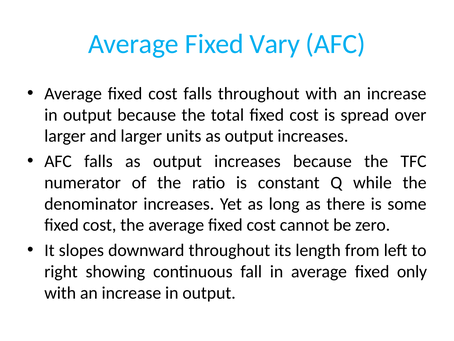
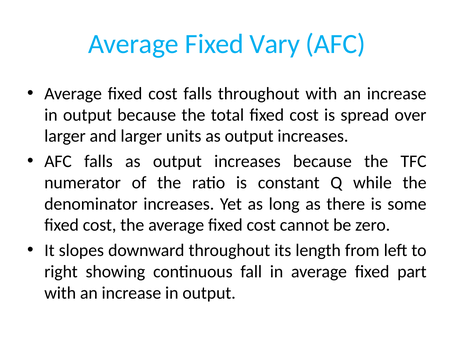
only: only -> part (412, 271)
